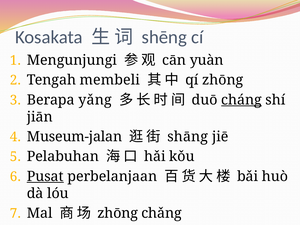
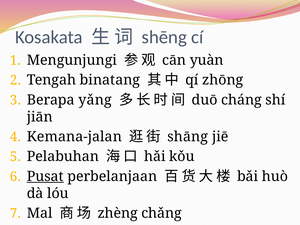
membeli: membeli -> binatang (110, 80)
cháng underline: present -> none (242, 100)
Museum-jalan: Museum-jalan -> Kemana-jalan (74, 137)
zhōng: zhōng -> zhèng (118, 213)
